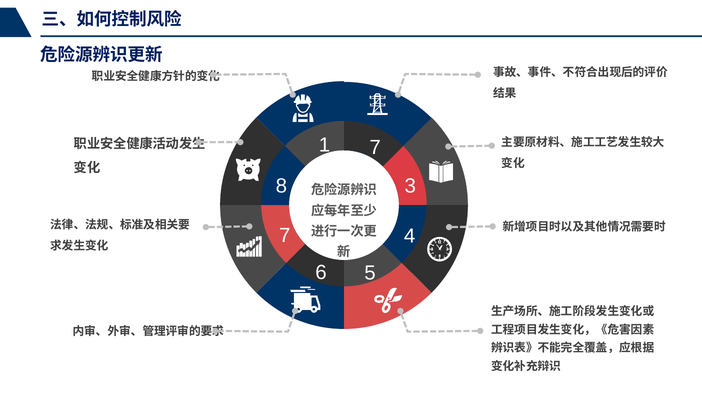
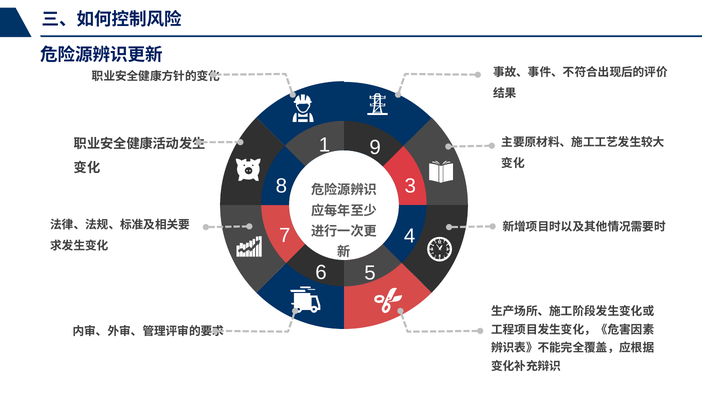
1 7: 7 -> 9 (375, 147)
